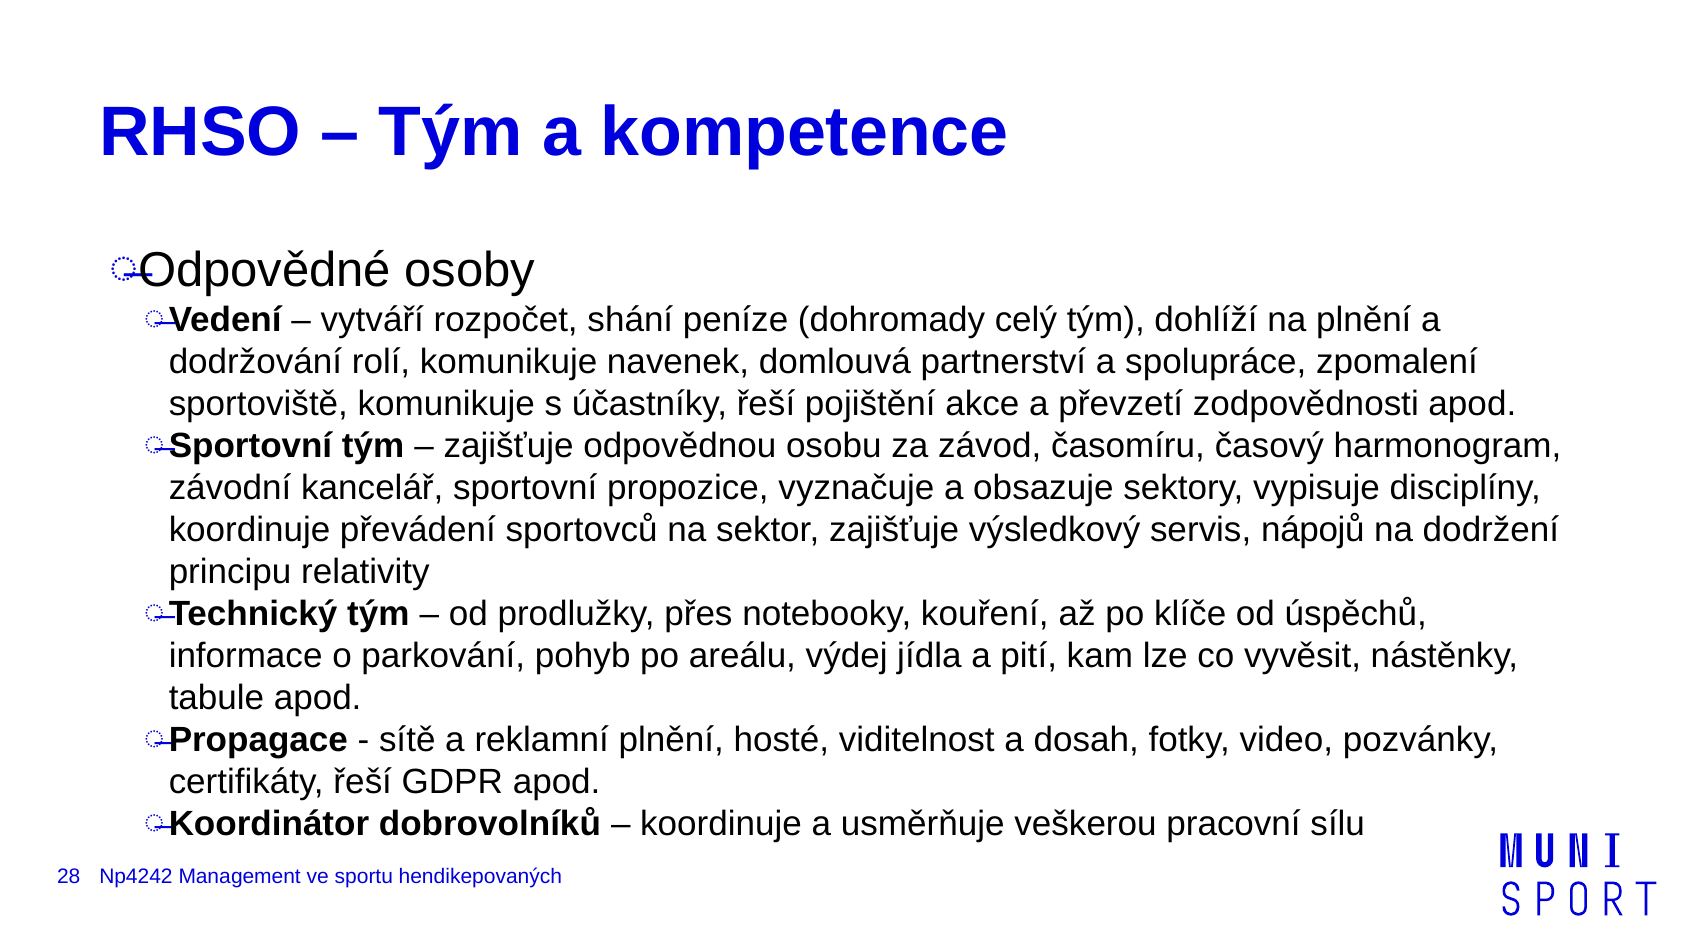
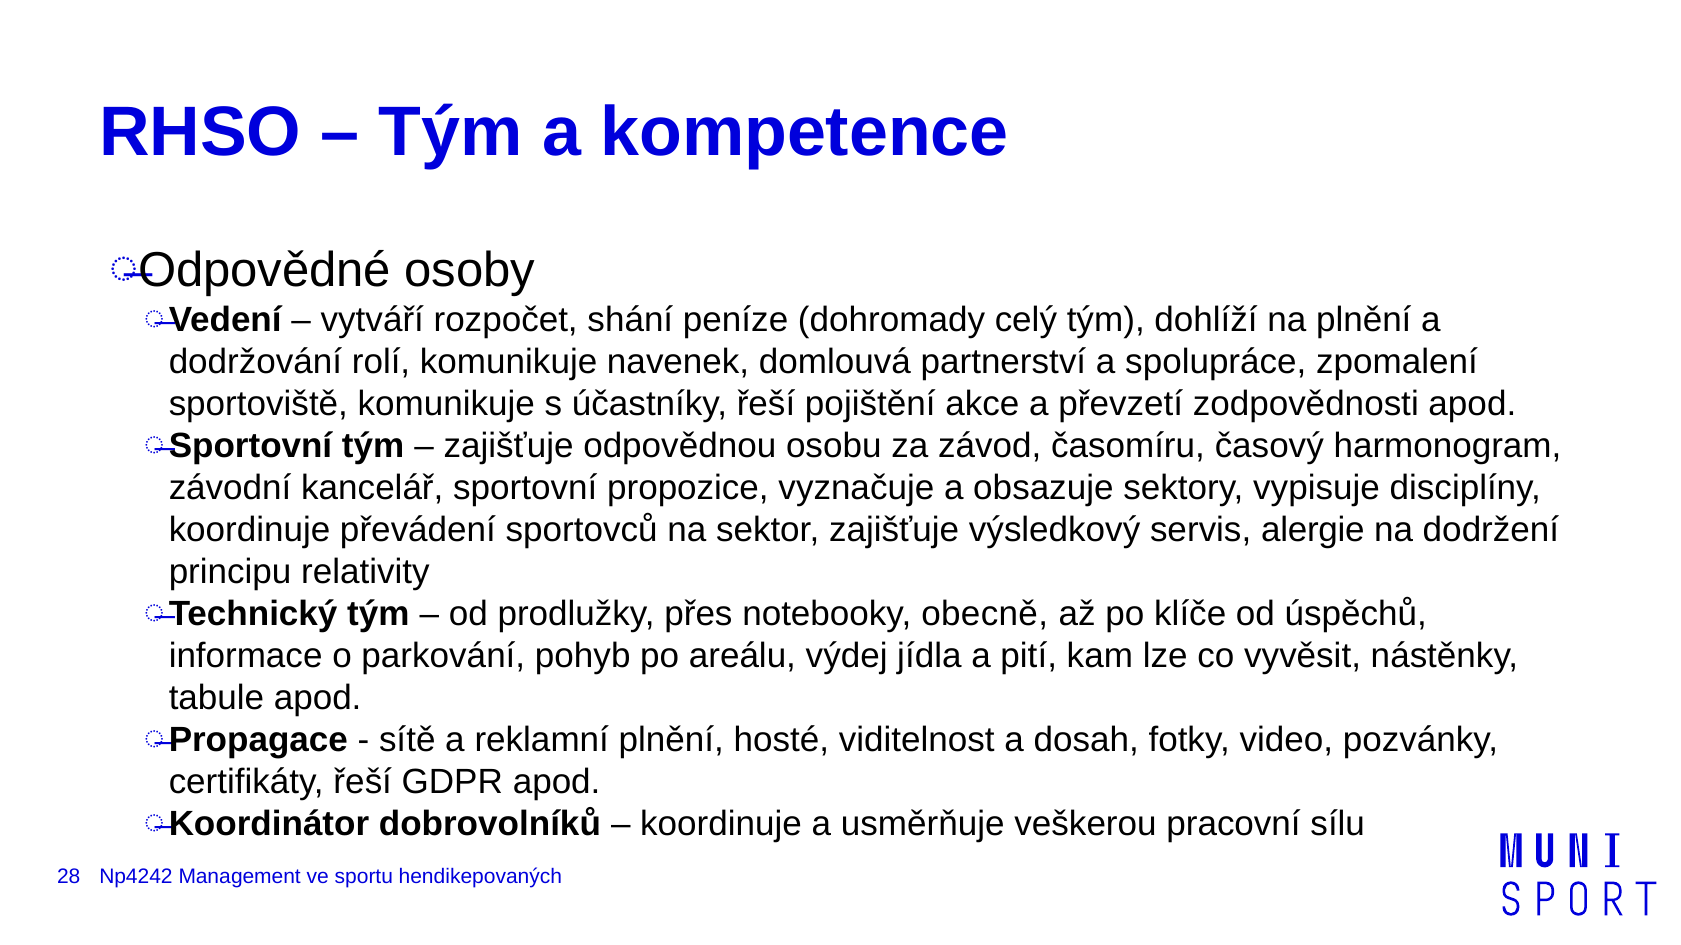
nápojů: nápojů -> alergie (1313, 530)
kouření: kouření -> obecně (985, 614)
